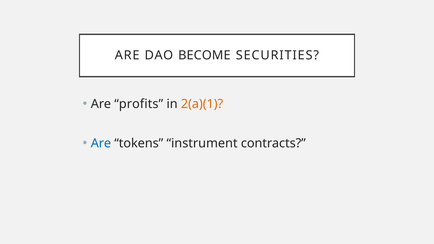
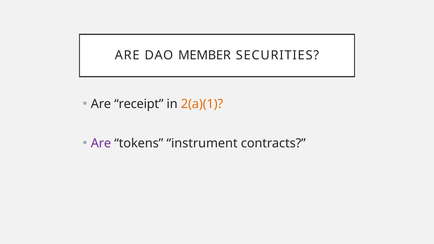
BECOME: BECOME -> MEMBER (205, 55)
profits: profits -> receipt (139, 104)
Are colour: blue -> purple (101, 143)
